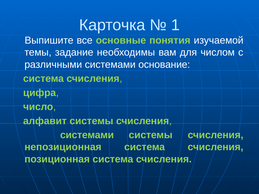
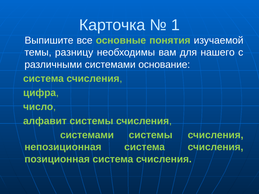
задание: задание -> разницу (74, 53)
числом: числом -> нашего (218, 53)
